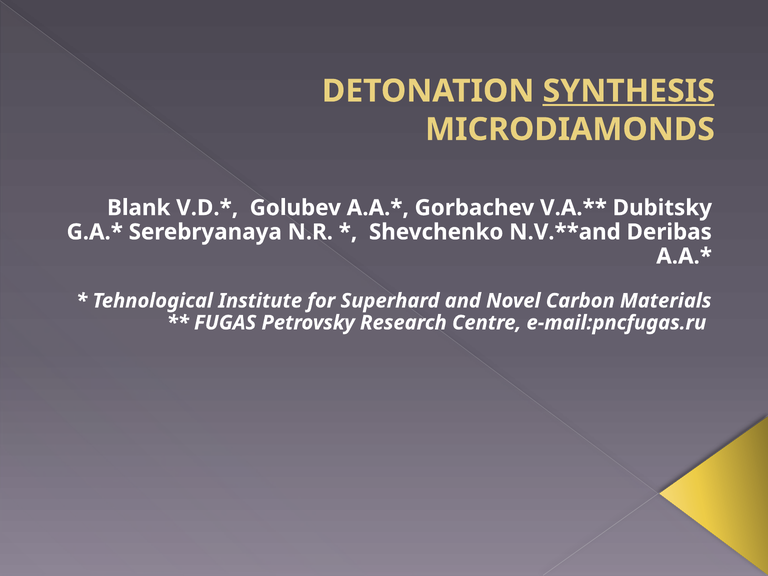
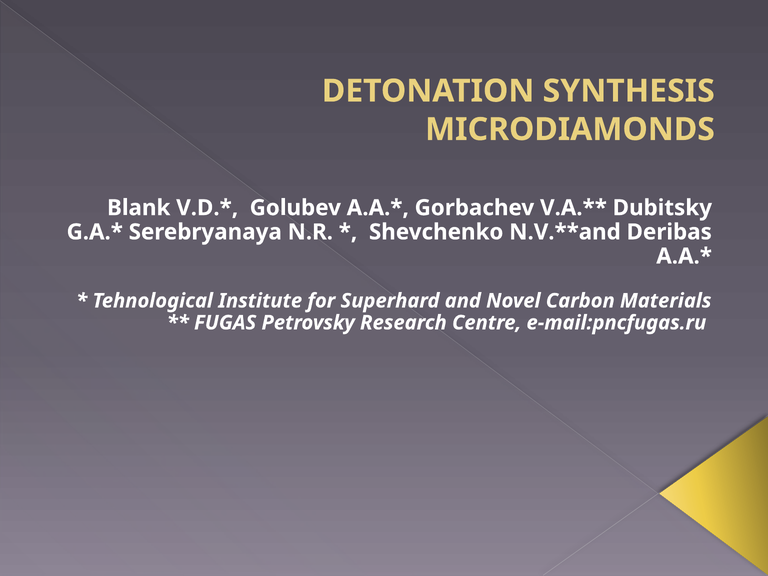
SYNTHESIS underline: present -> none (629, 91)
